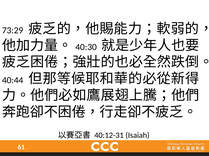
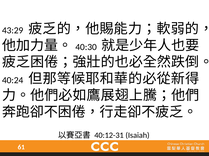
73:29: 73:29 -> 43:29 (13, 30)
40:44: 40:44 -> 40:24 (13, 81)
